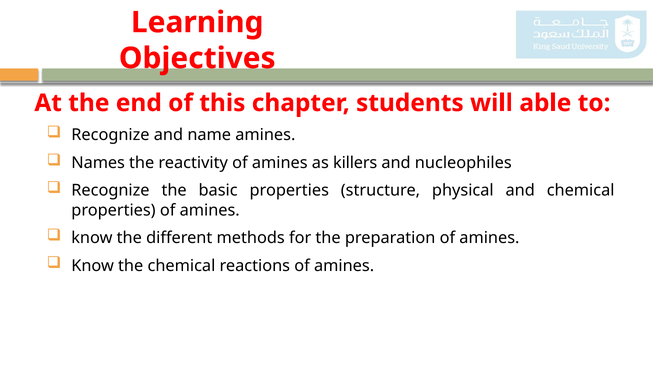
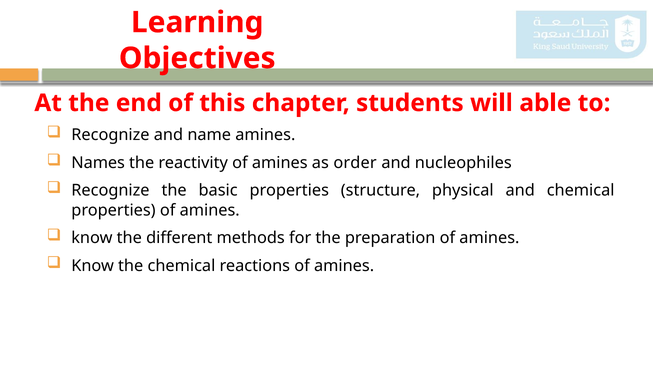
killers: killers -> order (355, 163)
